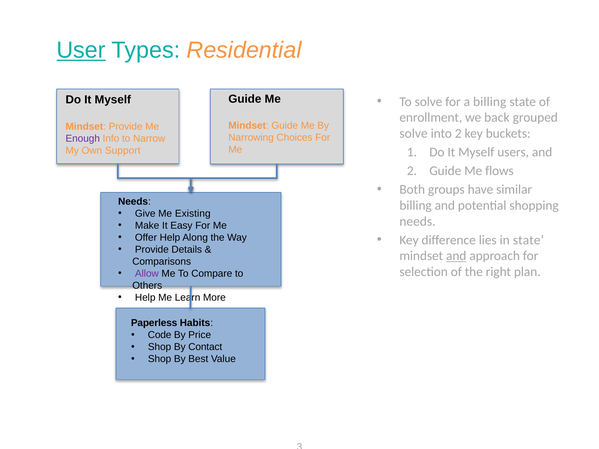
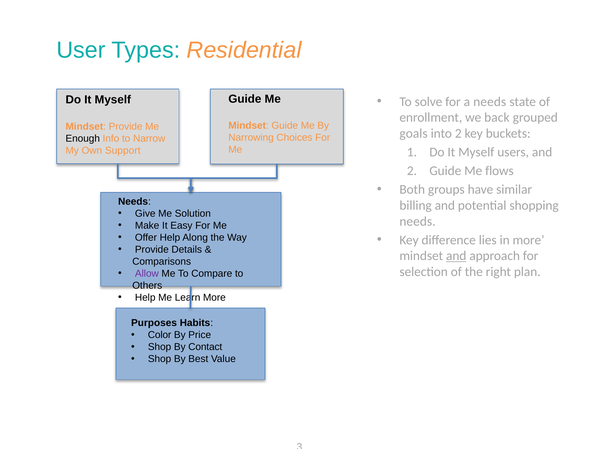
User underline: present -> none (81, 50)
a billing: billing -> needs (490, 102)
solve: solve -> goals (414, 134)
Enough colour: purple -> black (83, 139)
Existing: Existing -> Solution (193, 214)
in state: state -> more (529, 240)
Paperless: Paperless -> Purposes (154, 323)
Code: Code -> Color (160, 335)
